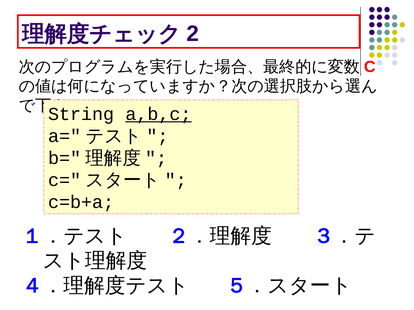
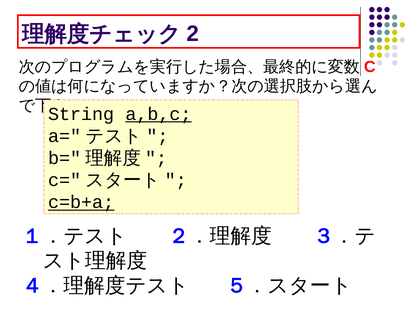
c=b+a underline: none -> present (81, 203)
